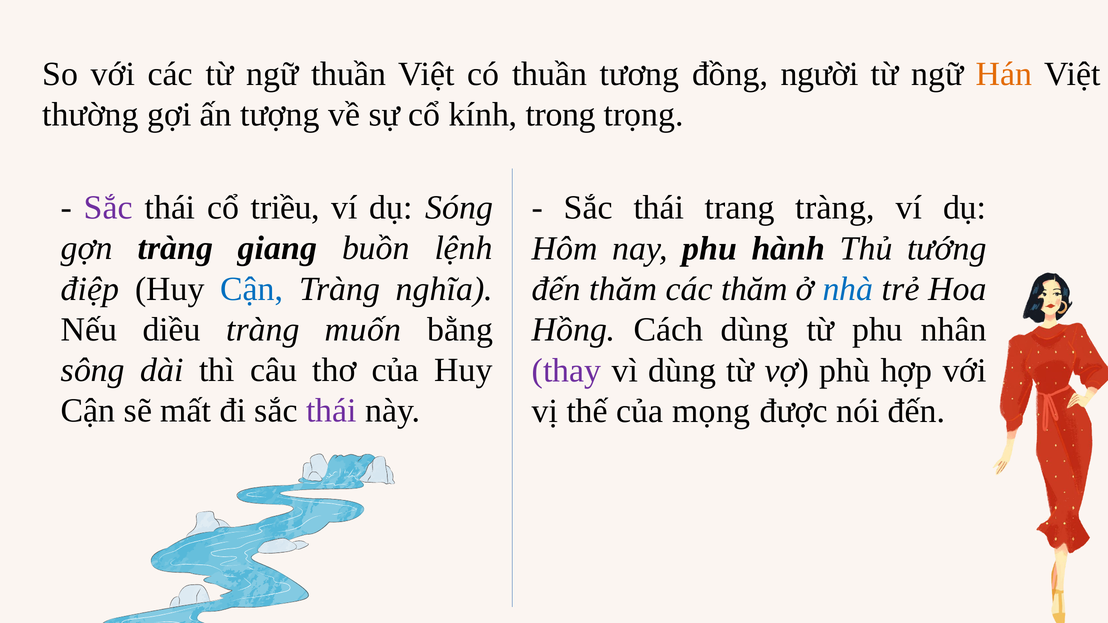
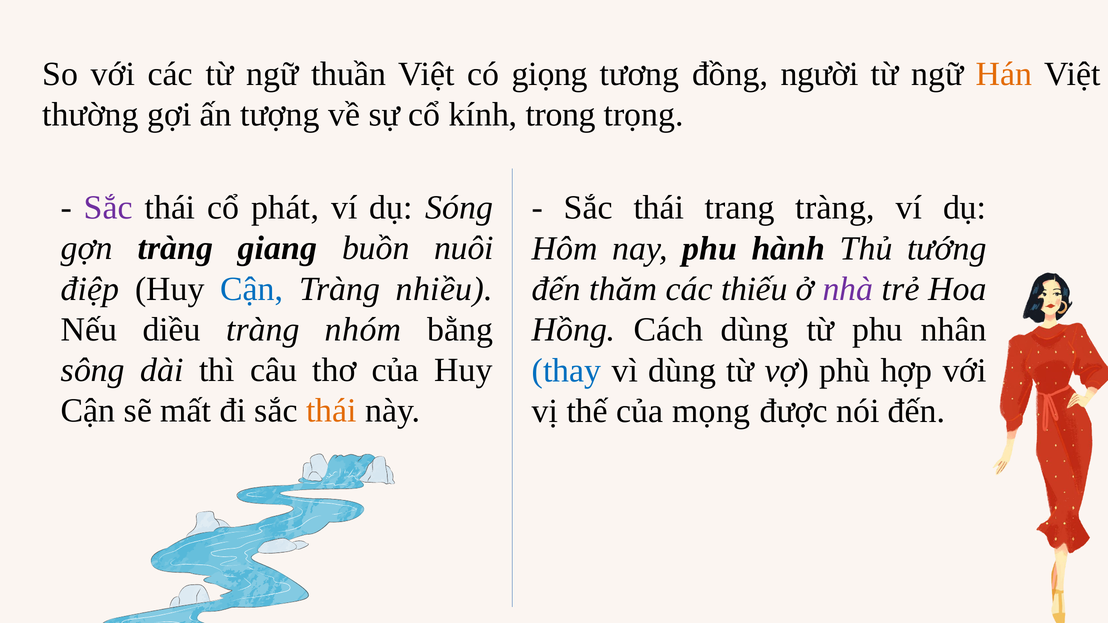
có thuần: thuần -> giọng (550, 74)
triều: triều -> phát (285, 208)
lệnh: lệnh -> nuôi (464, 248)
nghĩa: nghĩa -> nhiều (444, 289)
các thăm: thăm -> thiếu (754, 289)
nhà colour: blue -> purple (848, 289)
muốn: muốn -> nhóm (363, 330)
thay colour: purple -> blue (567, 371)
thái colour: purple -> orange (331, 411)
